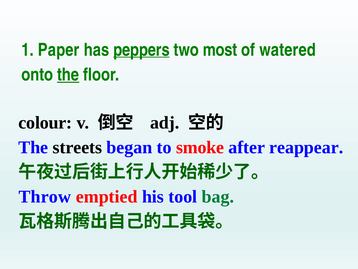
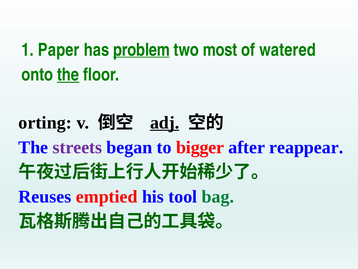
peppers: peppers -> problem (142, 50)
colour: colour -> orting (45, 122)
adj underline: none -> present (165, 122)
streets colour: black -> purple (77, 147)
smoke: smoke -> bigger (200, 147)
Throw: Throw -> Reuses (45, 196)
